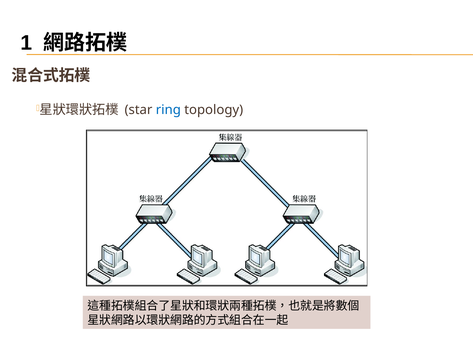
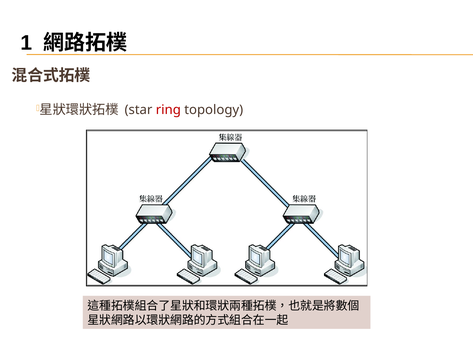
ring colour: blue -> red (168, 110)
